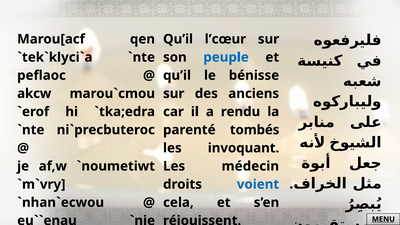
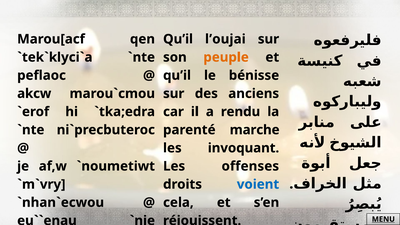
l’cœur: l’cœur -> l’oujai (225, 39)
peuple colour: blue -> orange (226, 57)
tombés: tombés -> marche (255, 130)
médecin: médecin -> offenses (250, 166)
